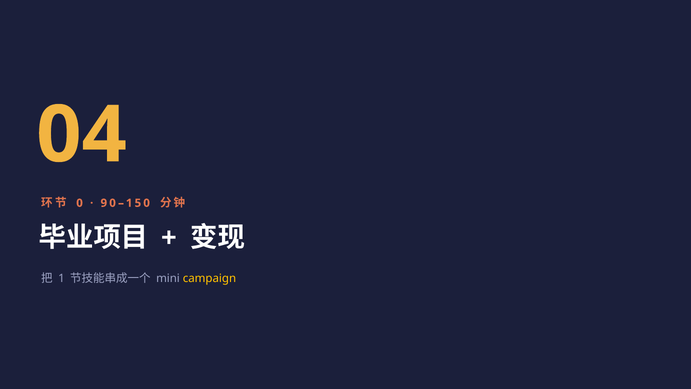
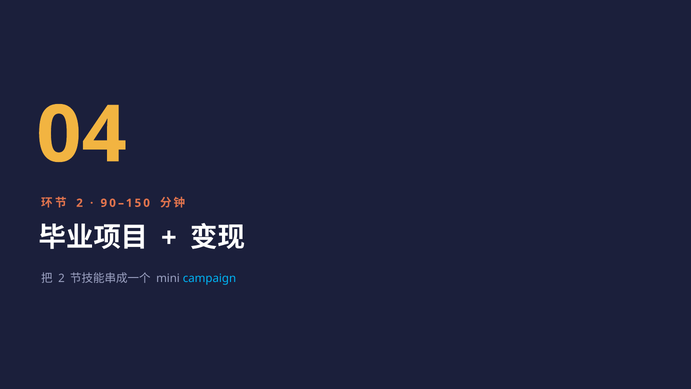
0: 0 -> 2 (80, 203)
1: 1 -> 2 (61, 278)
campaign colour: yellow -> light blue (209, 278)
